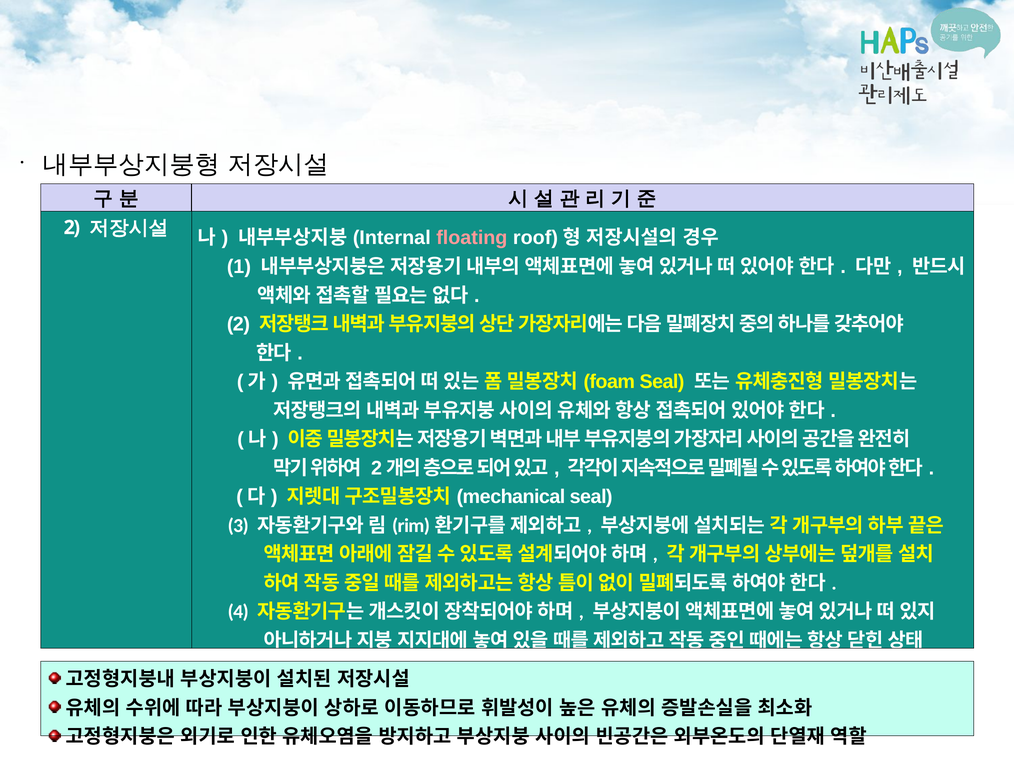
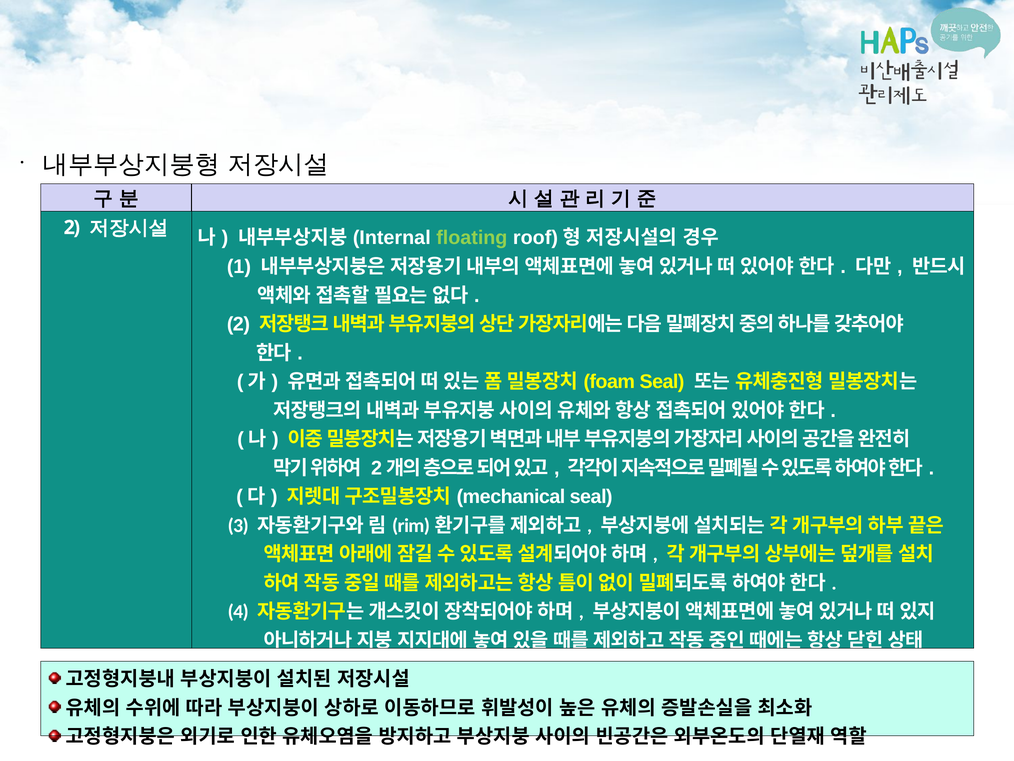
floating colour: pink -> light green (472, 238)
